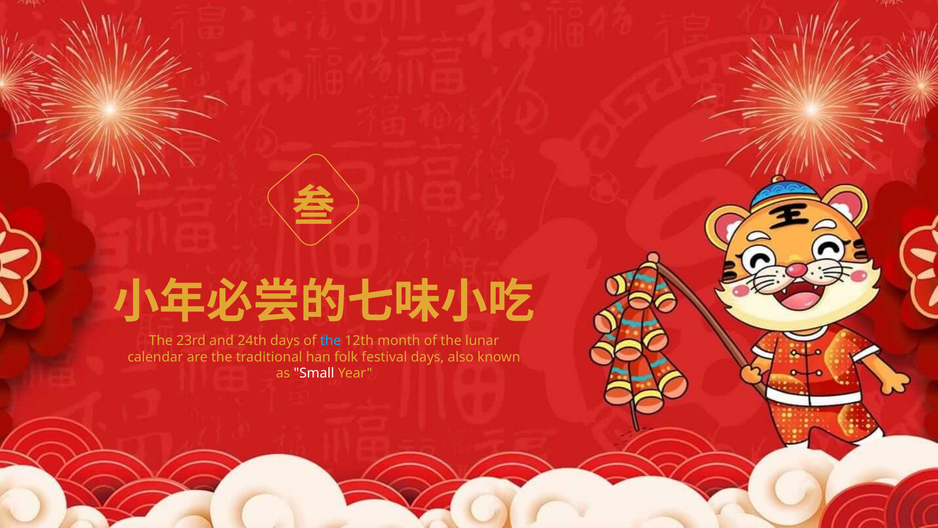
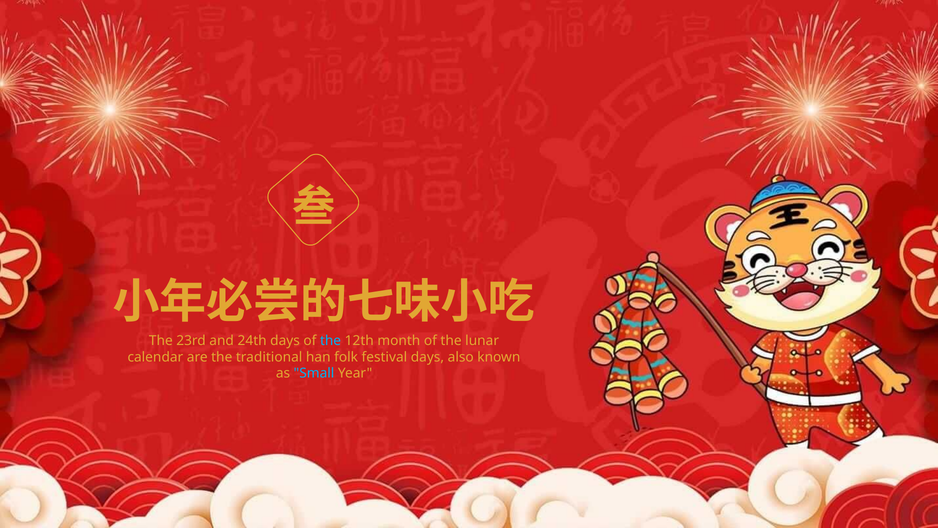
Small colour: white -> light blue (314, 373)
